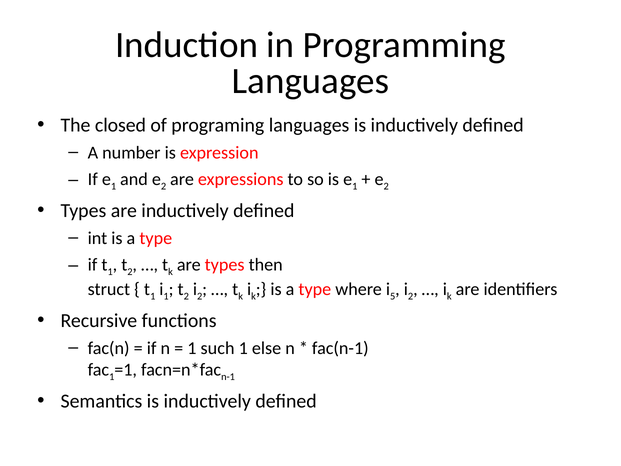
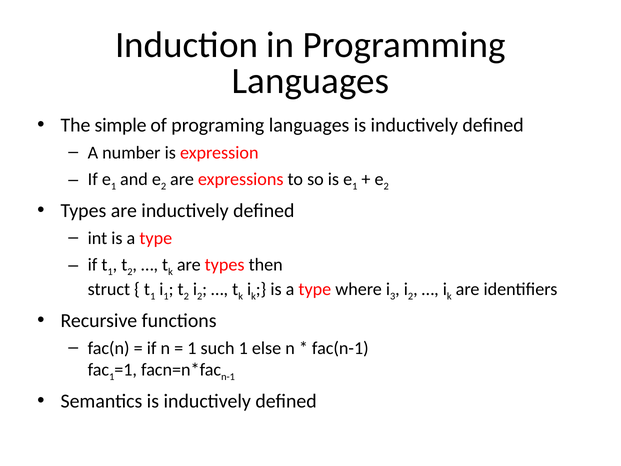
closed: closed -> simple (121, 125)
5: 5 -> 3 (393, 296)
